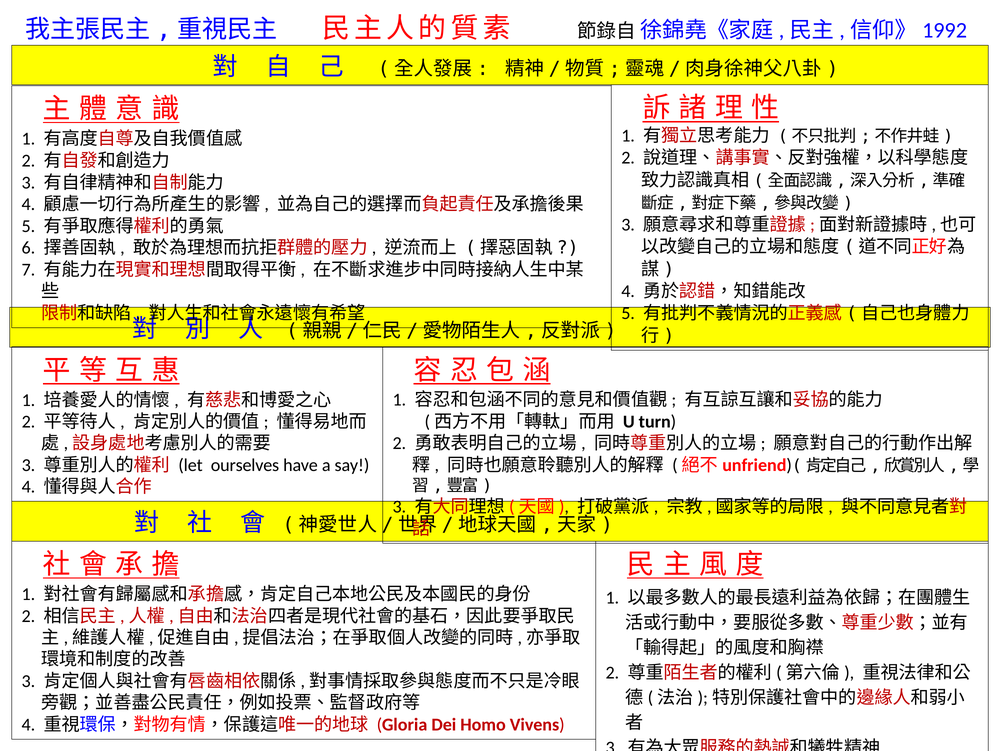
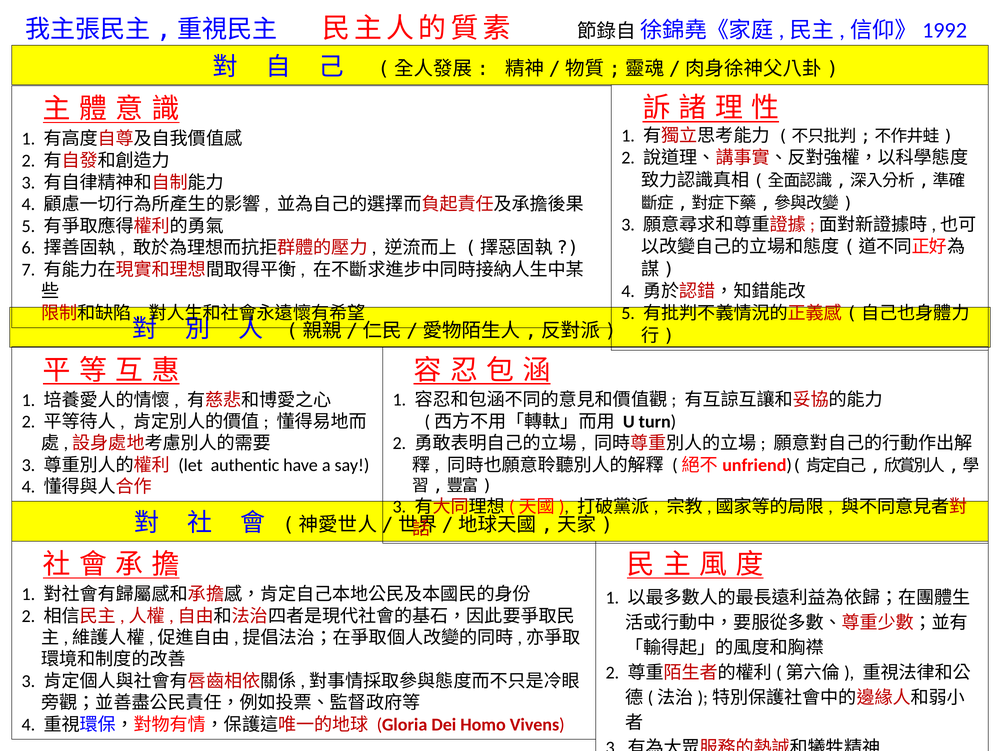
ourselves: ourselves -> authentic (245, 466)
